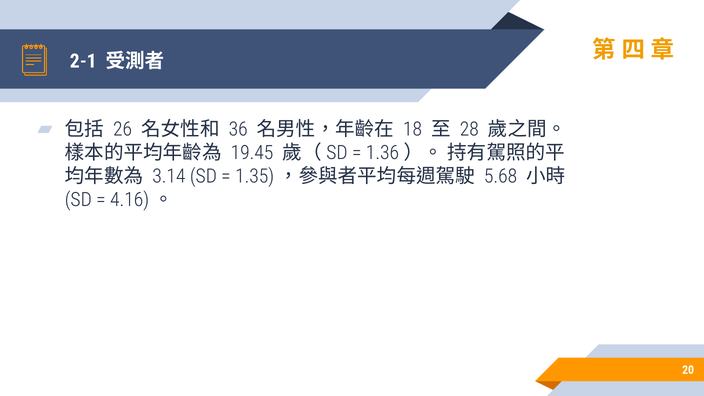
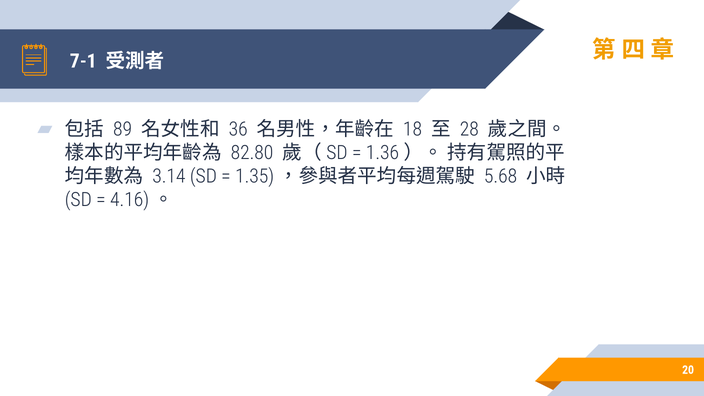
2-1: 2-1 -> 7-1 (83, 61)
26: 26 -> 89 (123, 129)
19.45: 19.45 -> 82.80 (252, 153)
